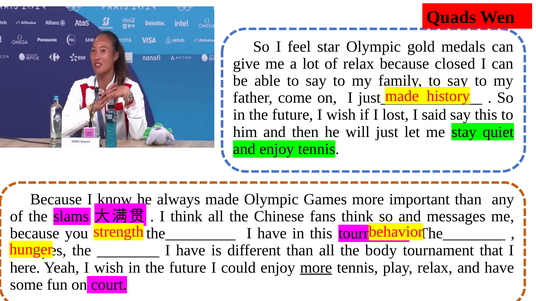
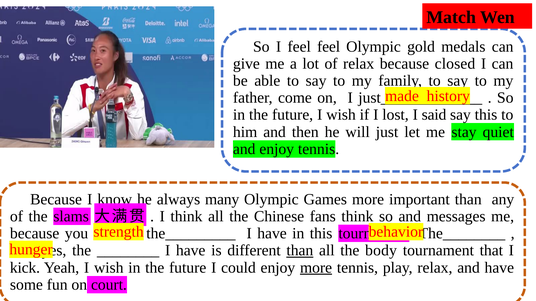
Quads: Quads -> Match (451, 17)
feel star: star -> feel (329, 47)
always made: made -> many (222, 200)
than underline: none -> present (300, 251)
here: here -> kick (25, 268)
